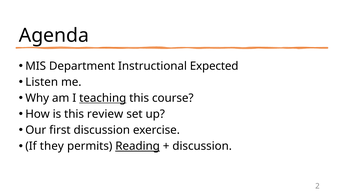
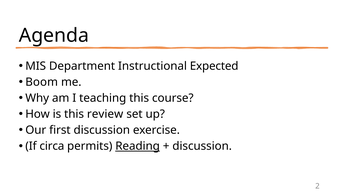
Listen: Listen -> Boom (42, 82)
teaching underline: present -> none (103, 98)
they: they -> circa (52, 147)
